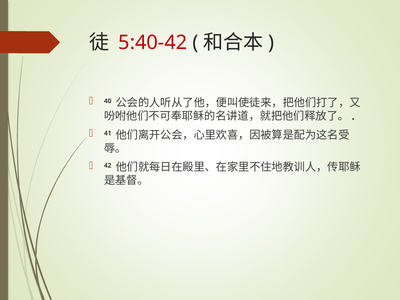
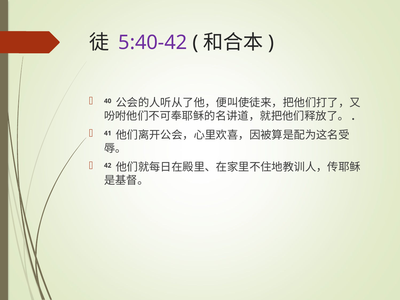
5:40-42 colour: red -> purple (153, 43)
